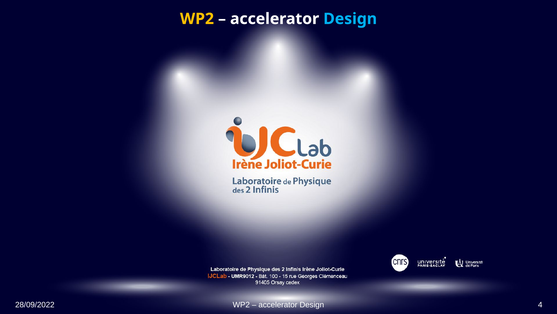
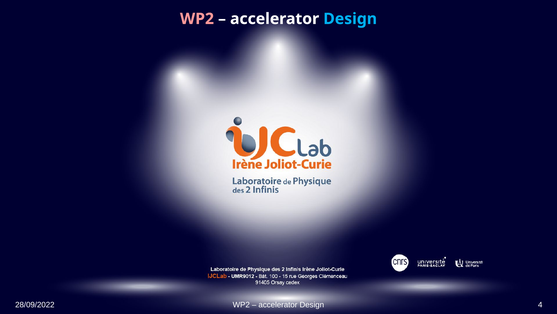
WP2 colour: yellow -> pink (197, 19)
